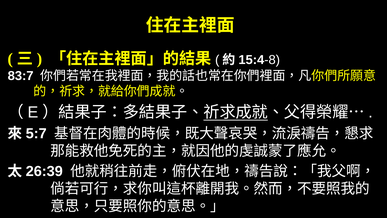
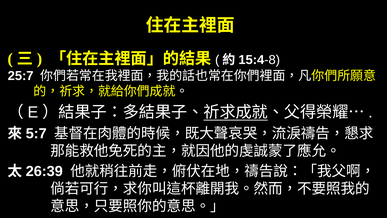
83:7: 83:7 -> 25:7 (21, 76)
